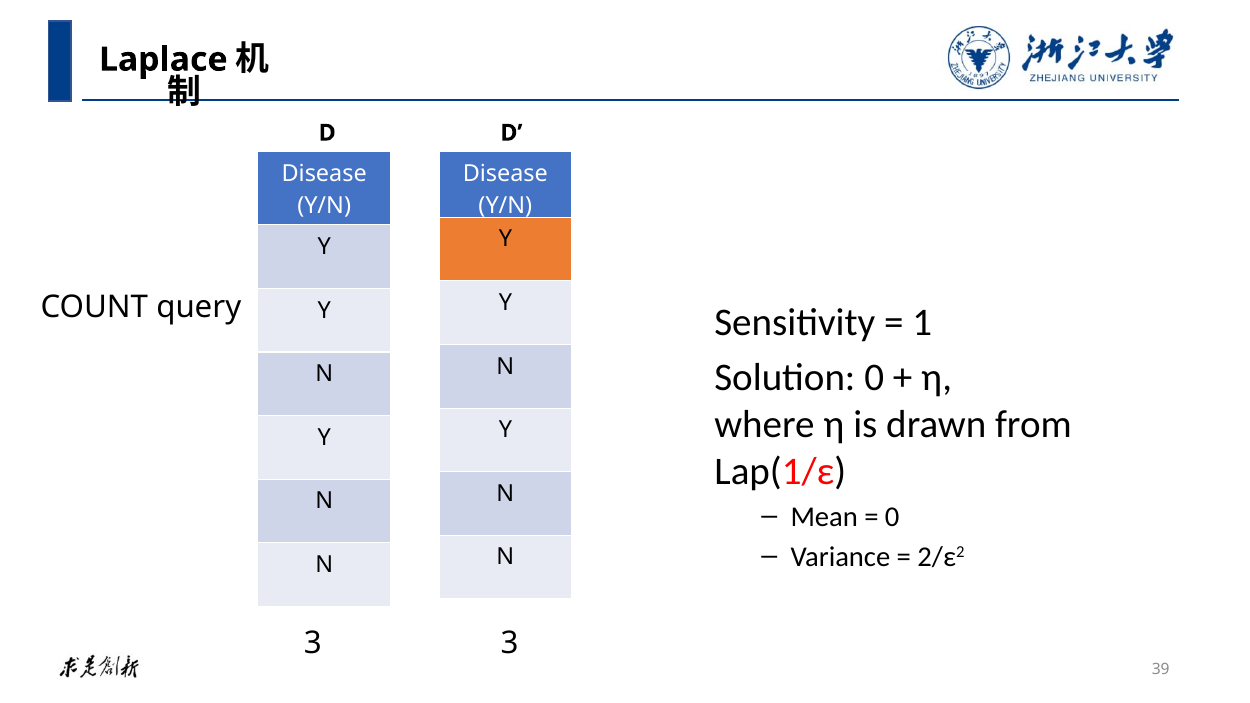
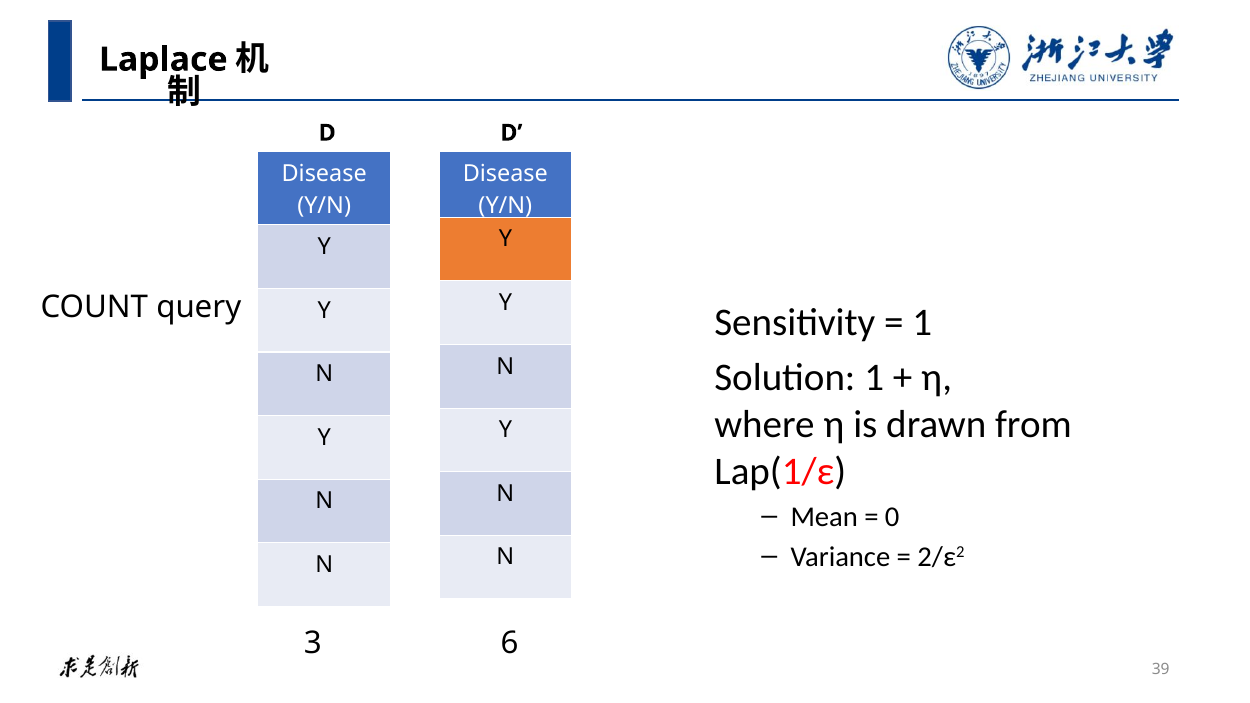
Solution 0: 0 -> 1 (874, 378)
3 3: 3 -> 6 (510, 643)
